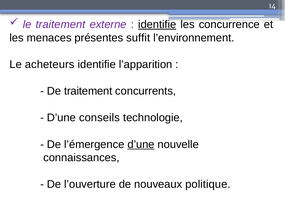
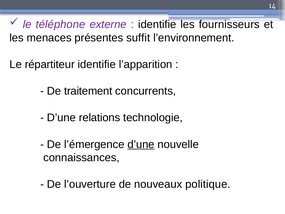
le traitement: traitement -> téléphone (60, 24)
identifie underline: present -> none (157, 24)
concurrence: concurrence -> fournisseurs (229, 24)
acheteurs: acheteurs -> répartiteur (50, 64)
conseils: conseils -> relations (100, 118)
